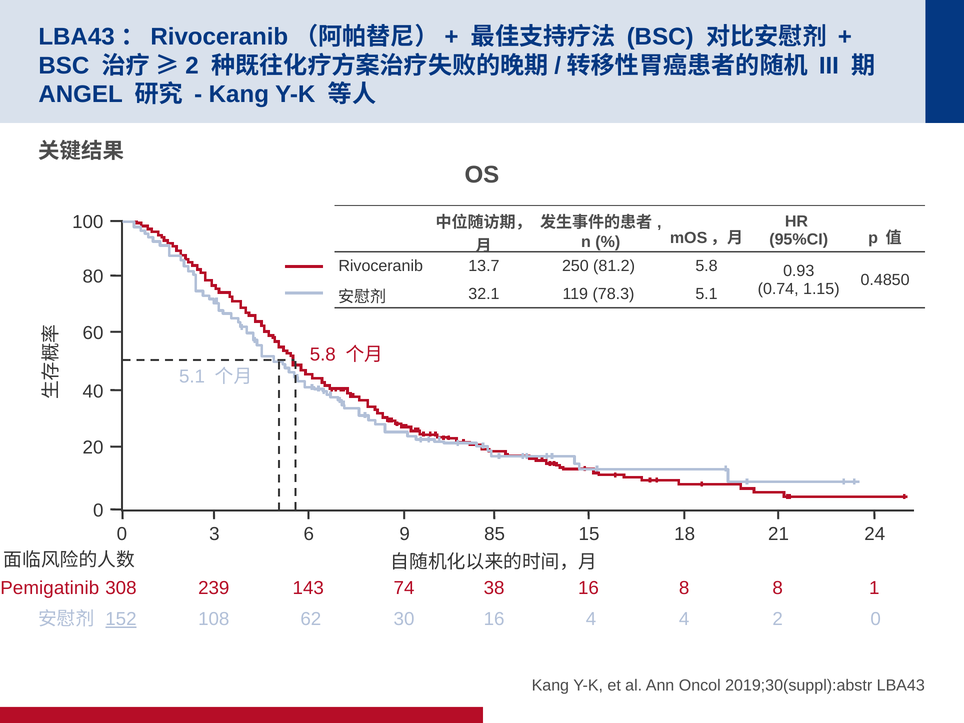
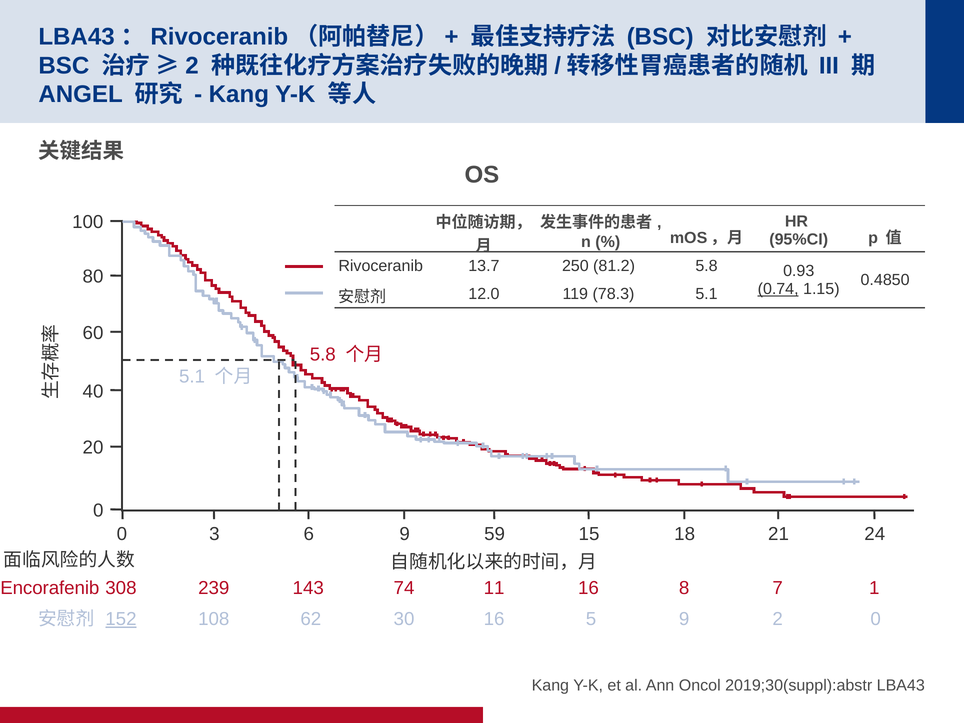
0.74 underline: none -> present (778, 289)
32.1: 32.1 -> 12.0 (484, 294)
85: 85 -> 59 (495, 534)
Pemigatinib: Pemigatinib -> Encorafenib (50, 588)
38: 38 -> 11 (494, 588)
8 8: 8 -> 7 (778, 588)
16 4: 4 -> 5 (591, 619)
108 4: 4 -> 9 (684, 619)
